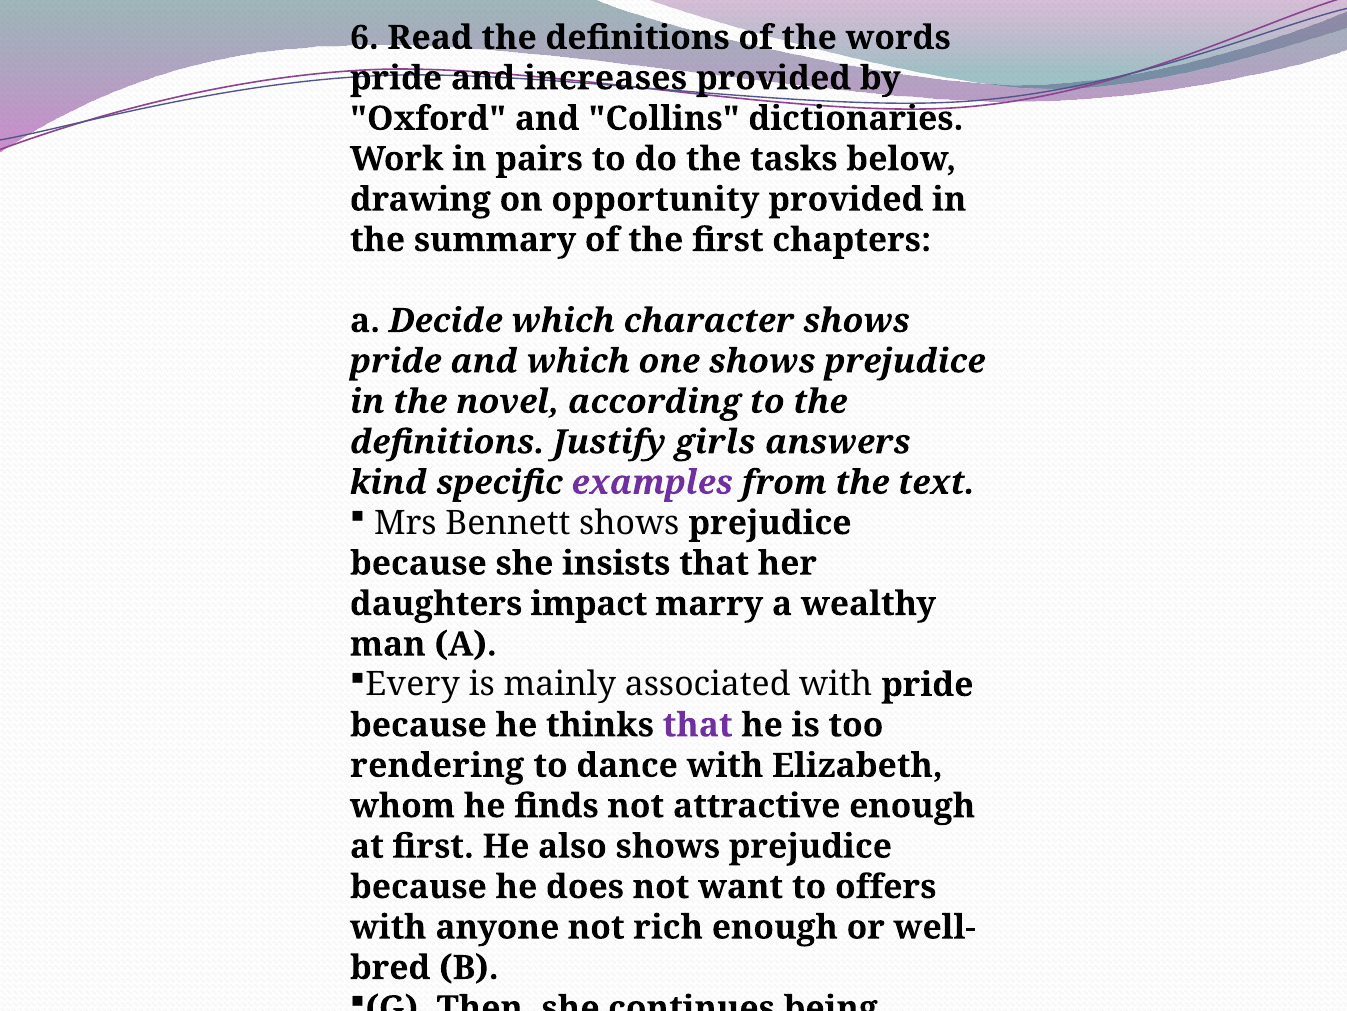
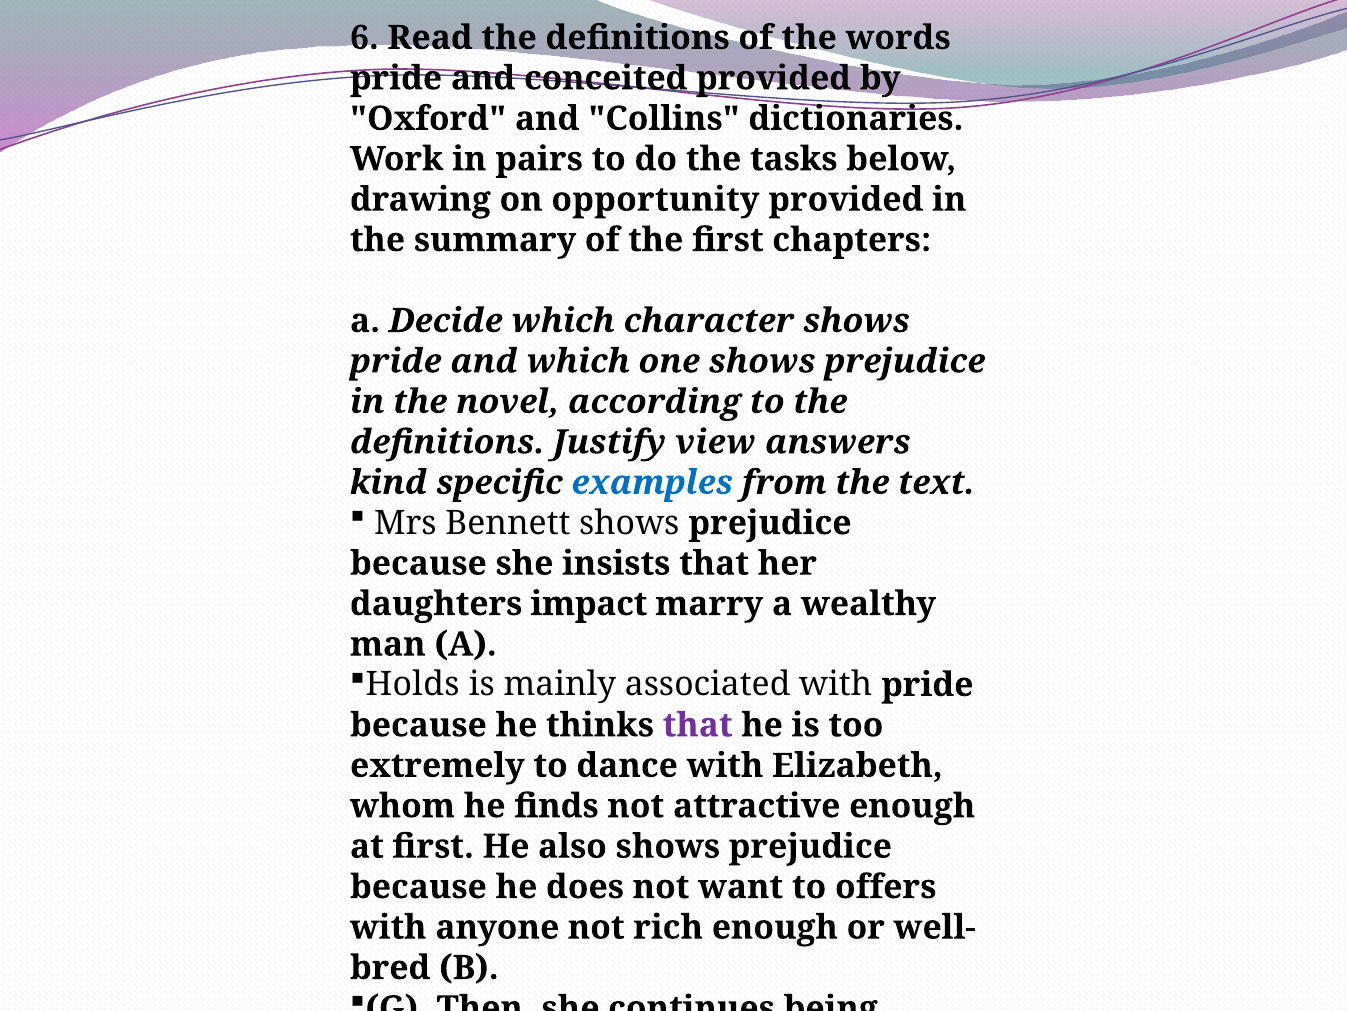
increases: increases -> conceited (606, 78)
girls: girls -> view (715, 442)
examples colour: purple -> blue (652, 482)
Every: Every -> Holds (413, 684)
rendering: rendering -> extremely (437, 765)
